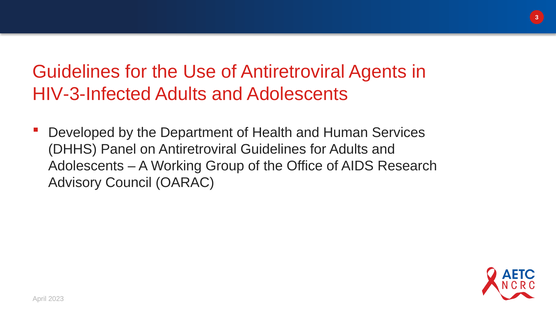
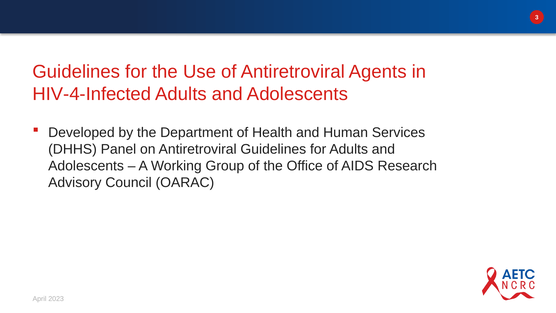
HIV-3-Infected: HIV-3-Infected -> HIV-4-Infected (92, 94)
